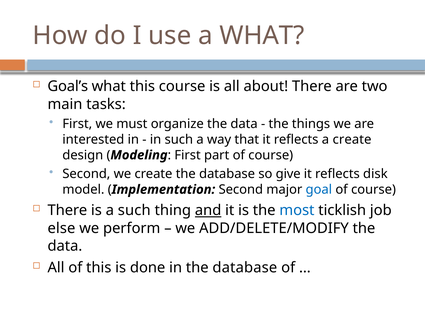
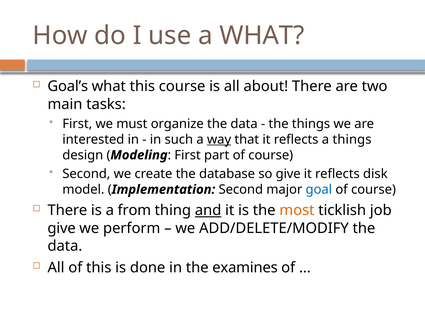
way underline: none -> present (219, 139)
a create: create -> things (352, 139)
a such: such -> from (134, 210)
most colour: blue -> orange (297, 210)
else: else -> give (62, 228)
in the database: database -> examines (245, 268)
